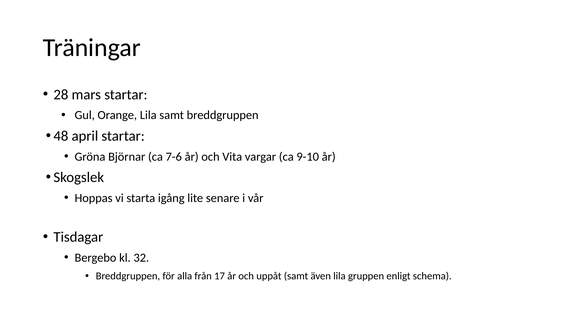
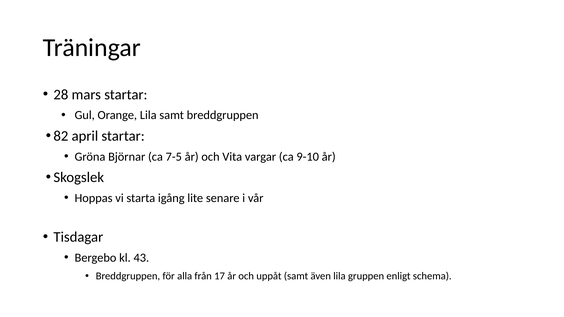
48: 48 -> 82 (61, 136)
7-6: 7-6 -> 7-5 (174, 157)
32: 32 -> 43 (141, 258)
